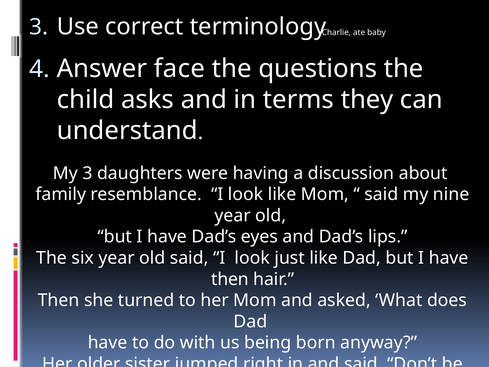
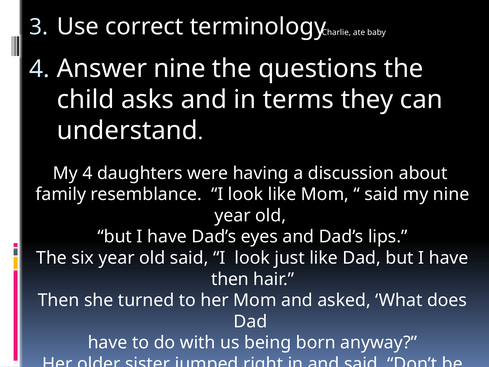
Answer face: face -> nine (180, 69)
My 3: 3 -> 4 (87, 173)
